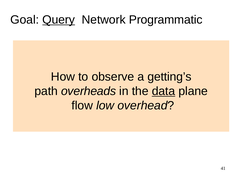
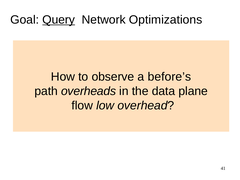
Programmatic: Programmatic -> Optimizations (166, 20)
getting’s: getting’s -> before’s (169, 77)
data underline: present -> none (163, 91)
